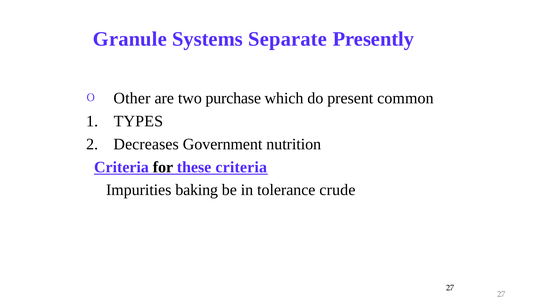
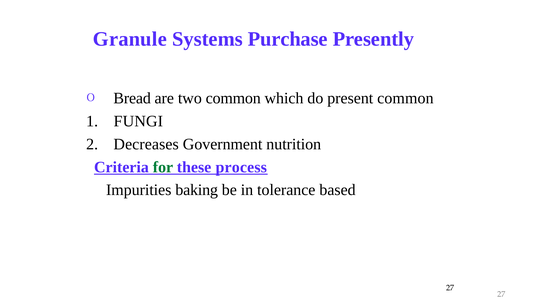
Separate: Separate -> Purchase (288, 39)
Other: Other -> Bread (132, 98)
two purchase: purchase -> common (233, 98)
TYPES: TYPES -> FUNGI (138, 121)
for colour: black -> green (163, 167)
these criteria: criteria -> process (241, 167)
crude: crude -> based (338, 190)
